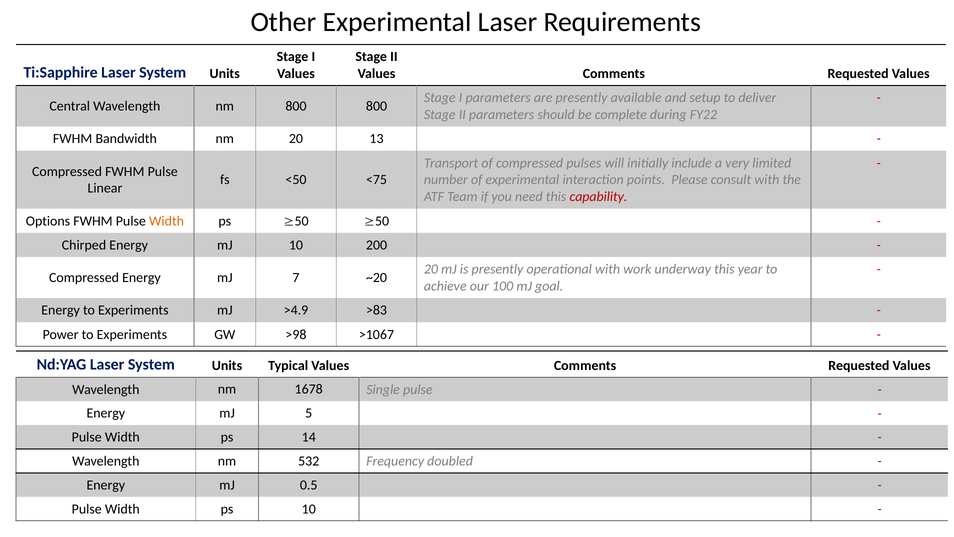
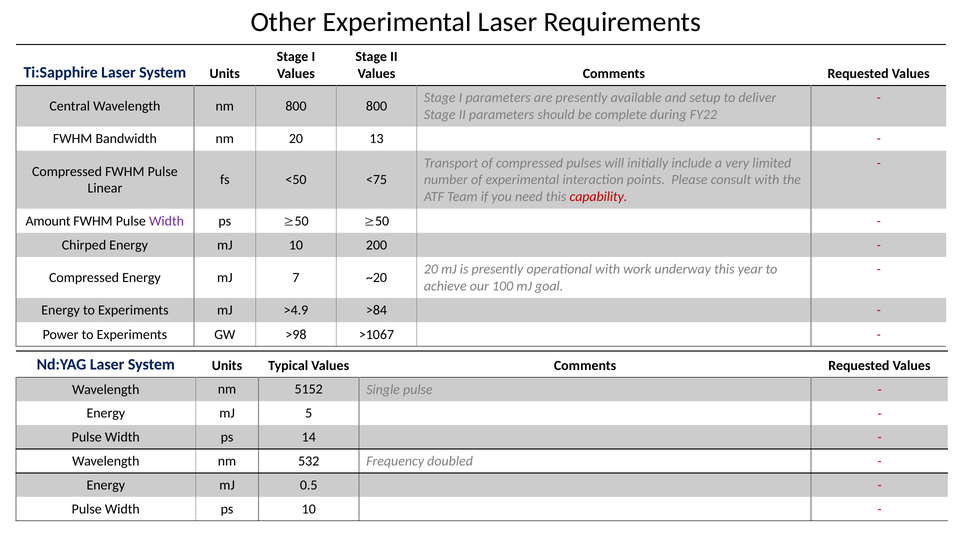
Options: Options -> Amount (48, 221)
Width colour: orange -> purple (167, 221)
>83: >83 -> >84 (377, 310)
1678: 1678 -> 5152 (309, 389)
